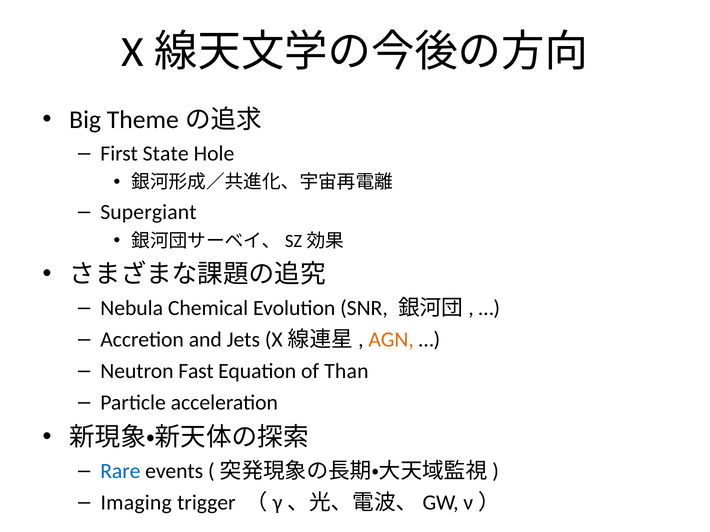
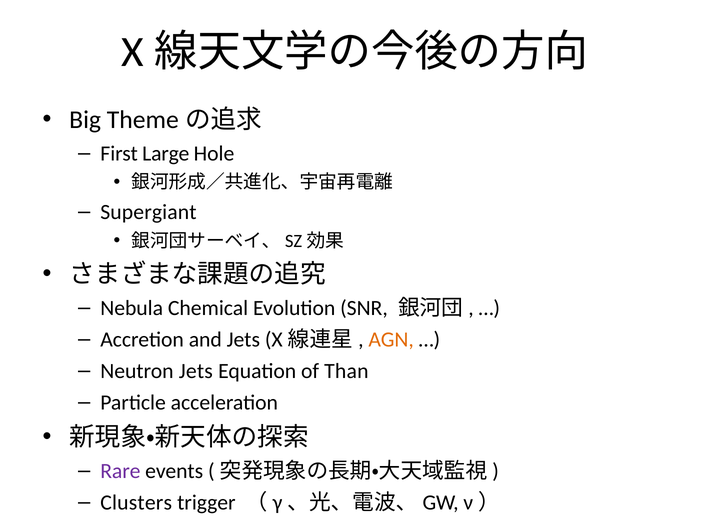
State: State -> Large (166, 154)
Neutron Fast: Fast -> Jets (196, 371)
Rare colour: blue -> purple (120, 472)
Imaging: Imaging -> Clusters (136, 503)
